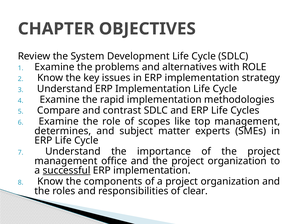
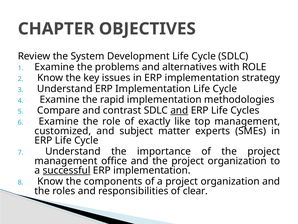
and underline: none -> present (179, 110)
scopes: scopes -> exactly (154, 121)
determines: determines -> customized (63, 131)
